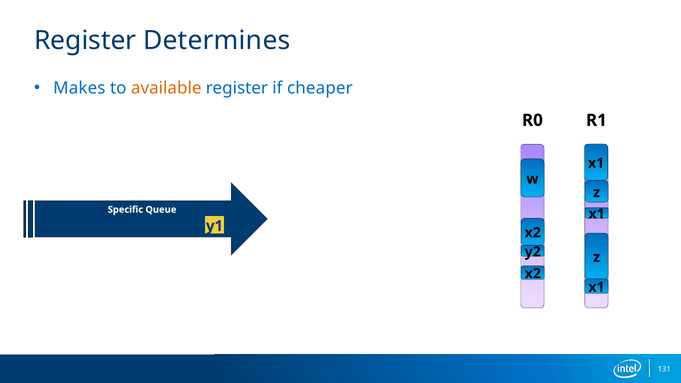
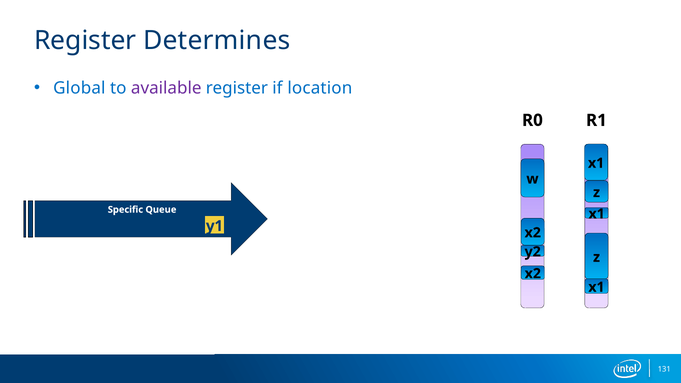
Makes: Makes -> Global (79, 88)
available colour: orange -> purple (166, 88)
cheaper: cheaper -> location (320, 88)
